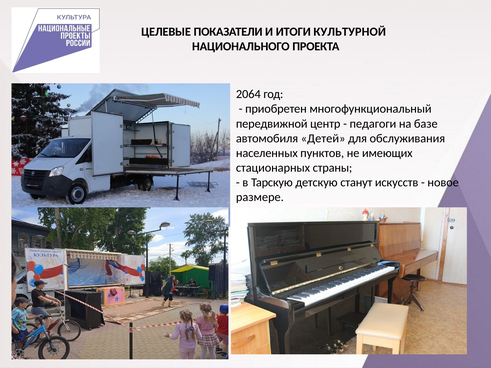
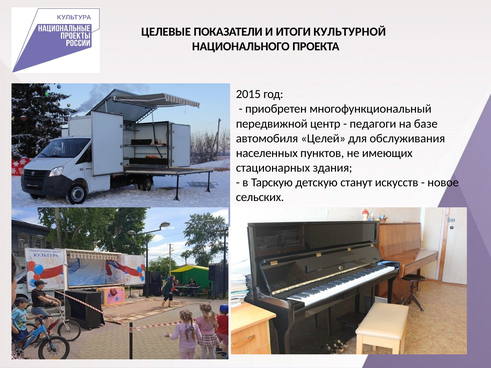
2064: 2064 -> 2015 (248, 94)
Детей: Детей -> Целей (323, 138)
страны: страны -> здания (332, 168)
размере: размере -> сельских (260, 197)
